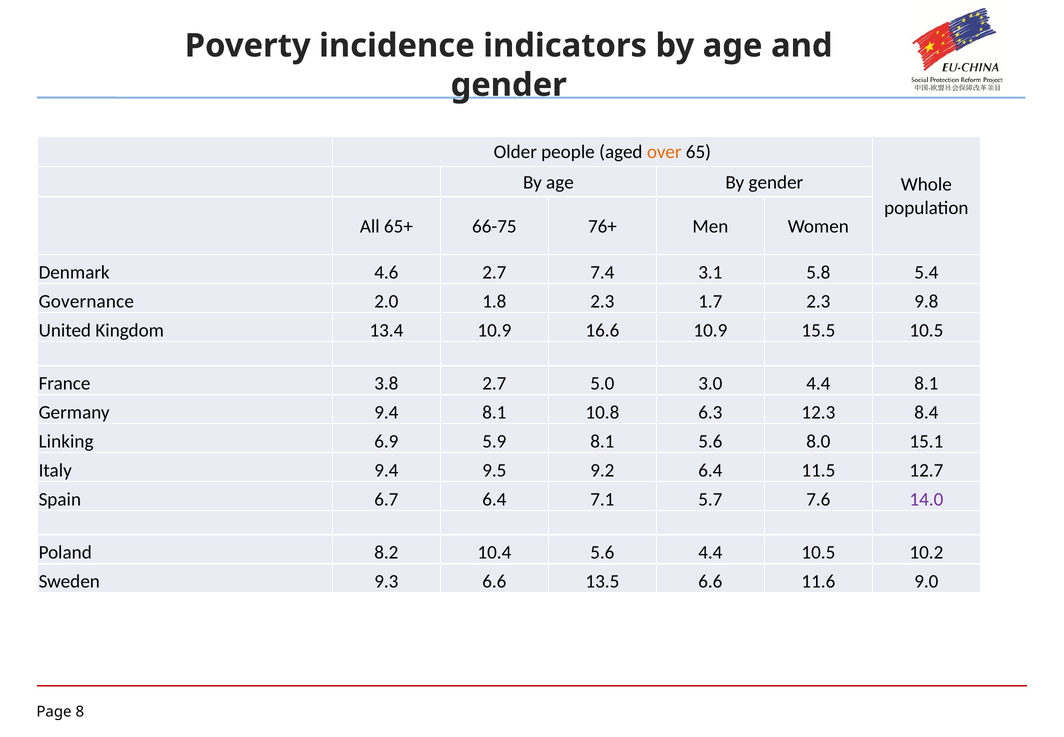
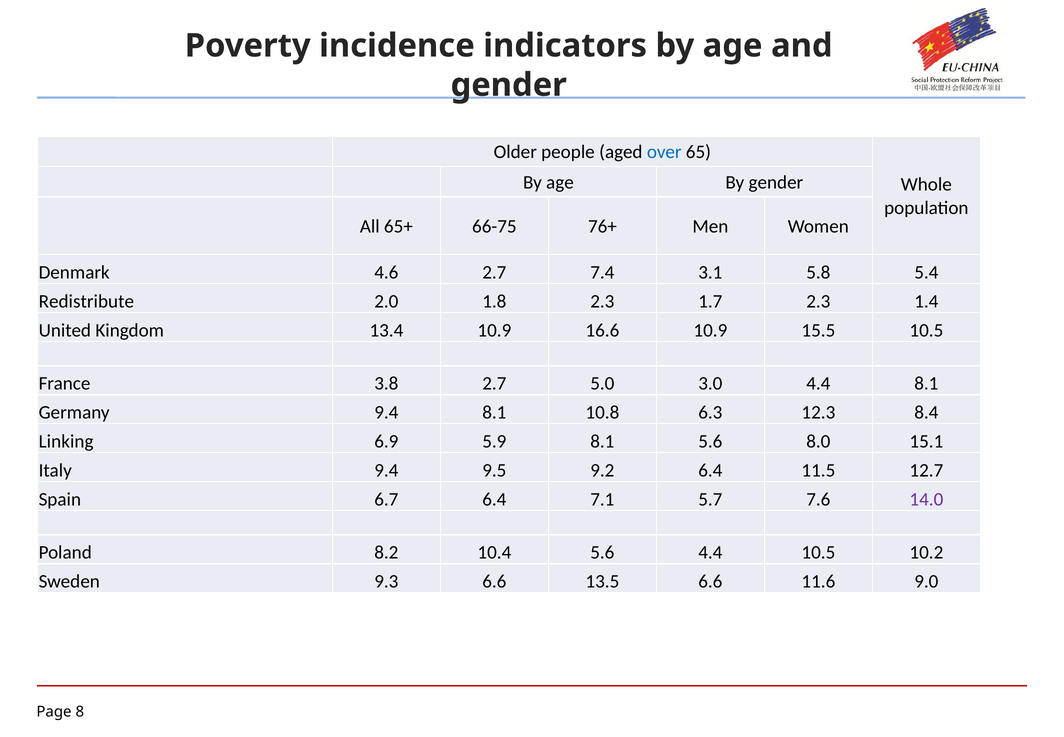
over colour: orange -> blue (664, 152)
Governance: Governance -> Redistribute (86, 301)
9.8: 9.8 -> 1.4 (926, 301)
